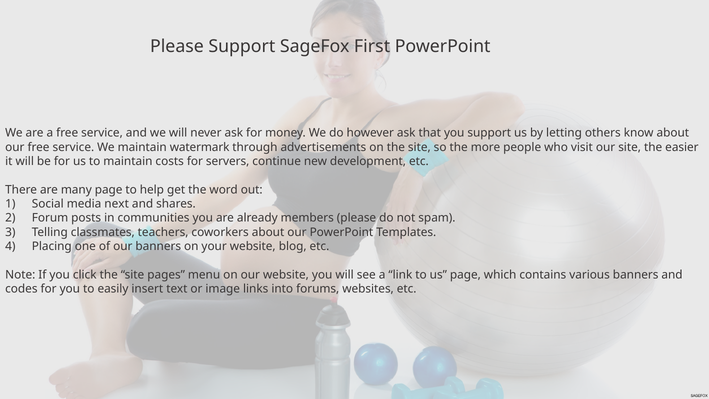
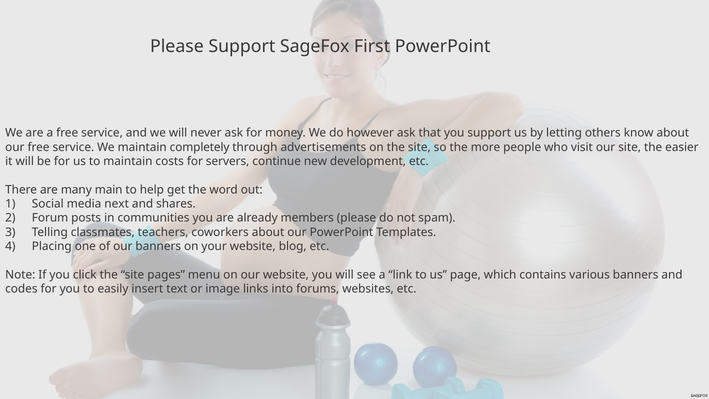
watermark: watermark -> completely (200, 147)
many page: page -> main (109, 190)
